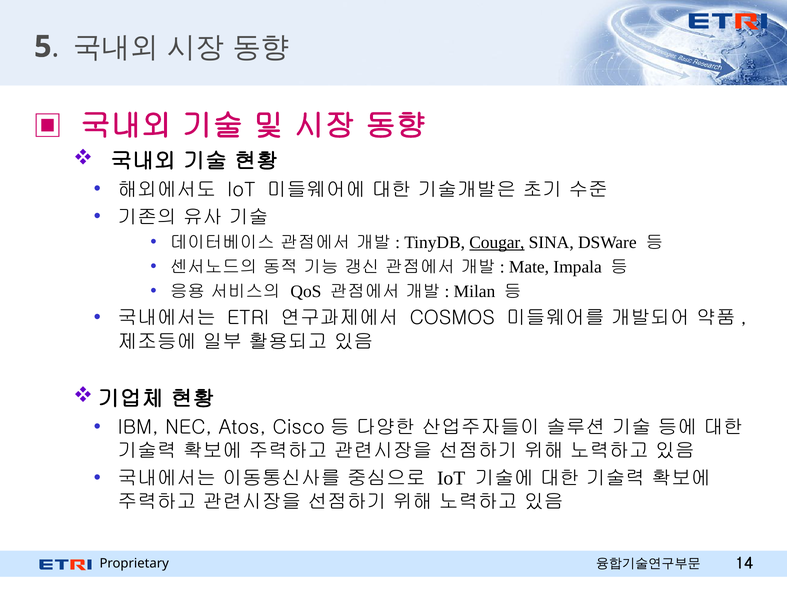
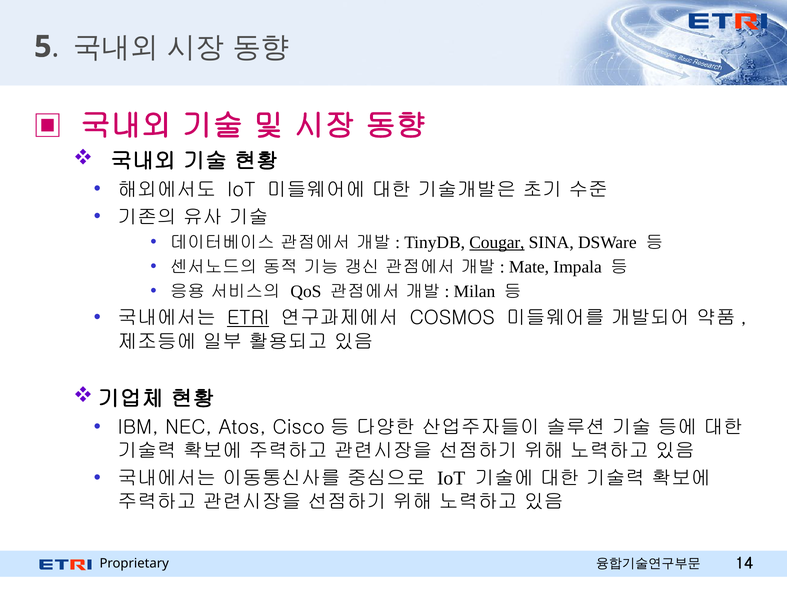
ETRI underline: none -> present (248, 318)
